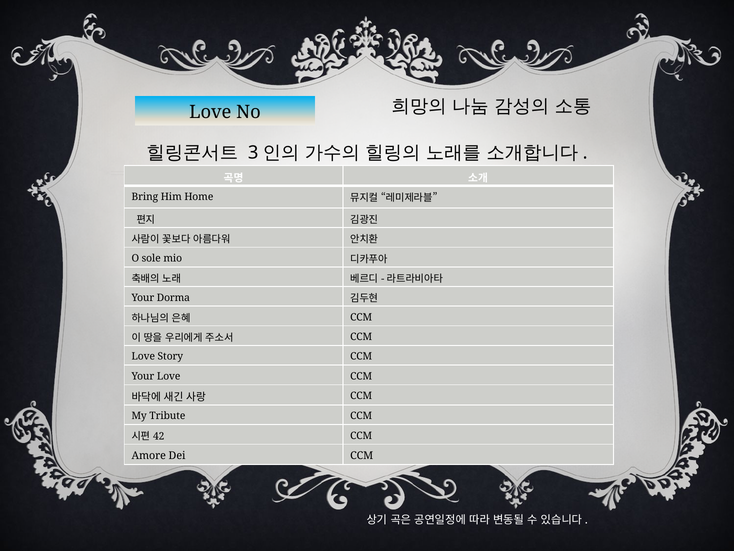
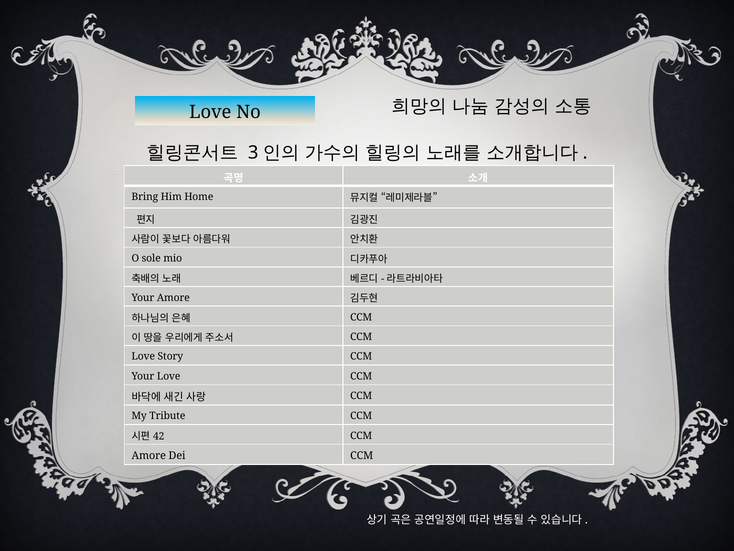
Your Dorma: Dorma -> Amore (173, 297)
